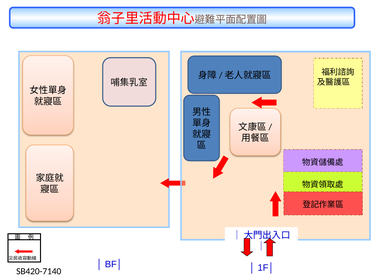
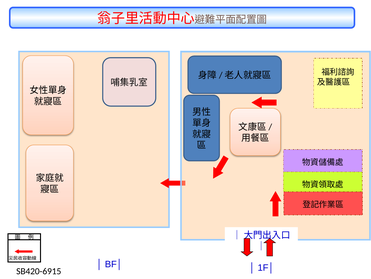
SB420-7140: SB420-7140 -> SB420-6915 (39, 271)
